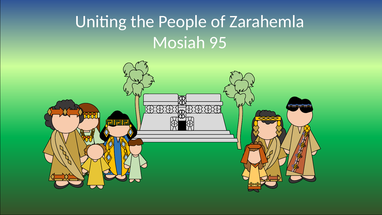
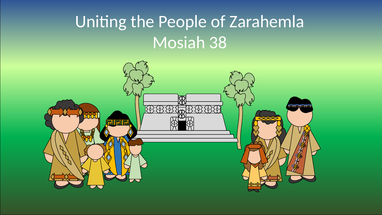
95: 95 -> 38 (218, 42)
